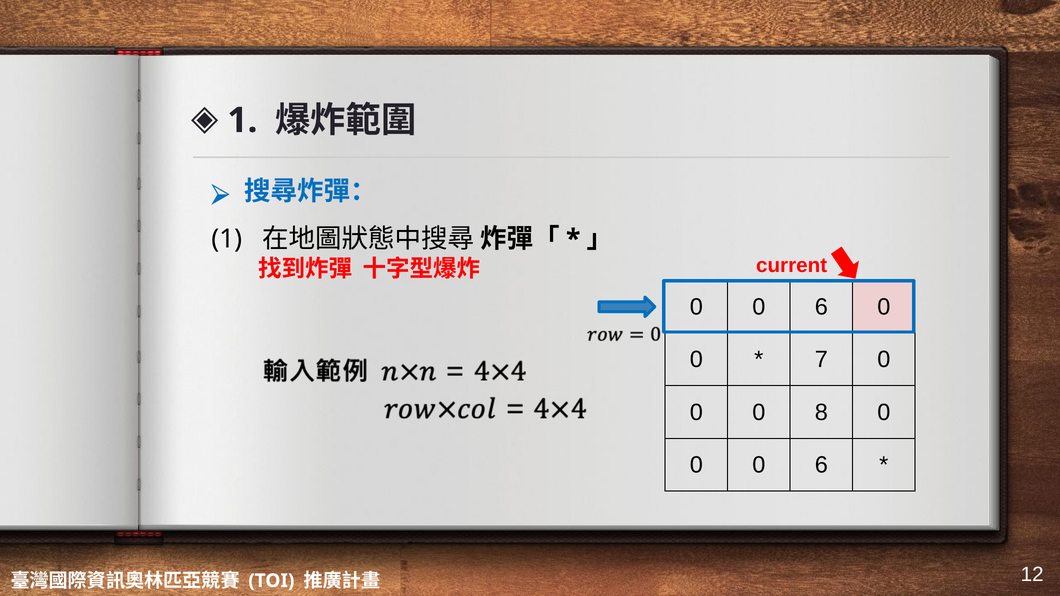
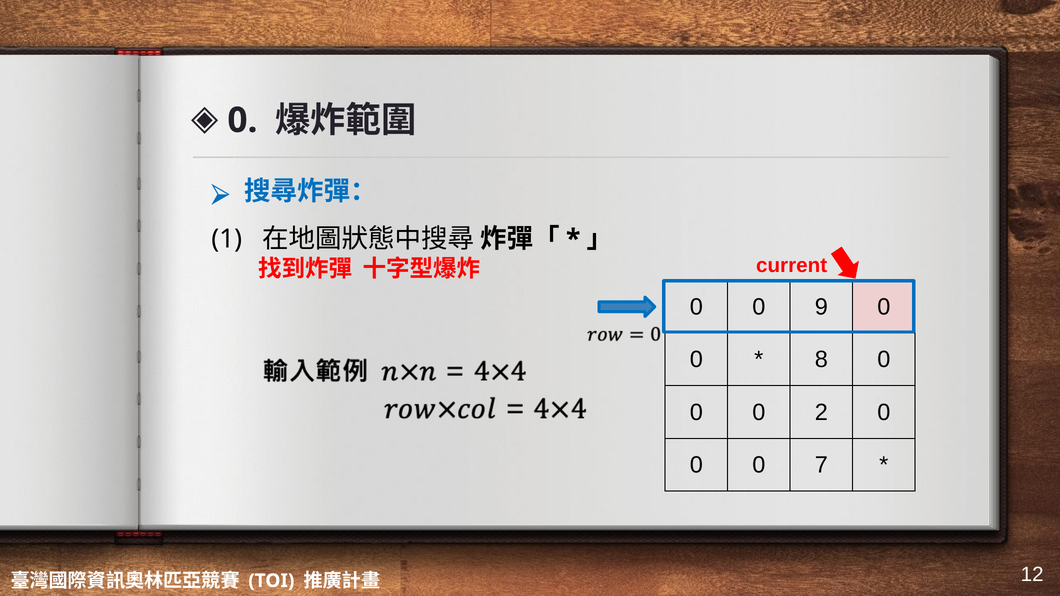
1: 1 -> 0 (242, 120)
6: 6 -> 9 (821, 307)
7: 7 -> 8 (821, 360)
8: 8 -> 2 (821, 413)
6: 6 -> 7 (821, 465)
